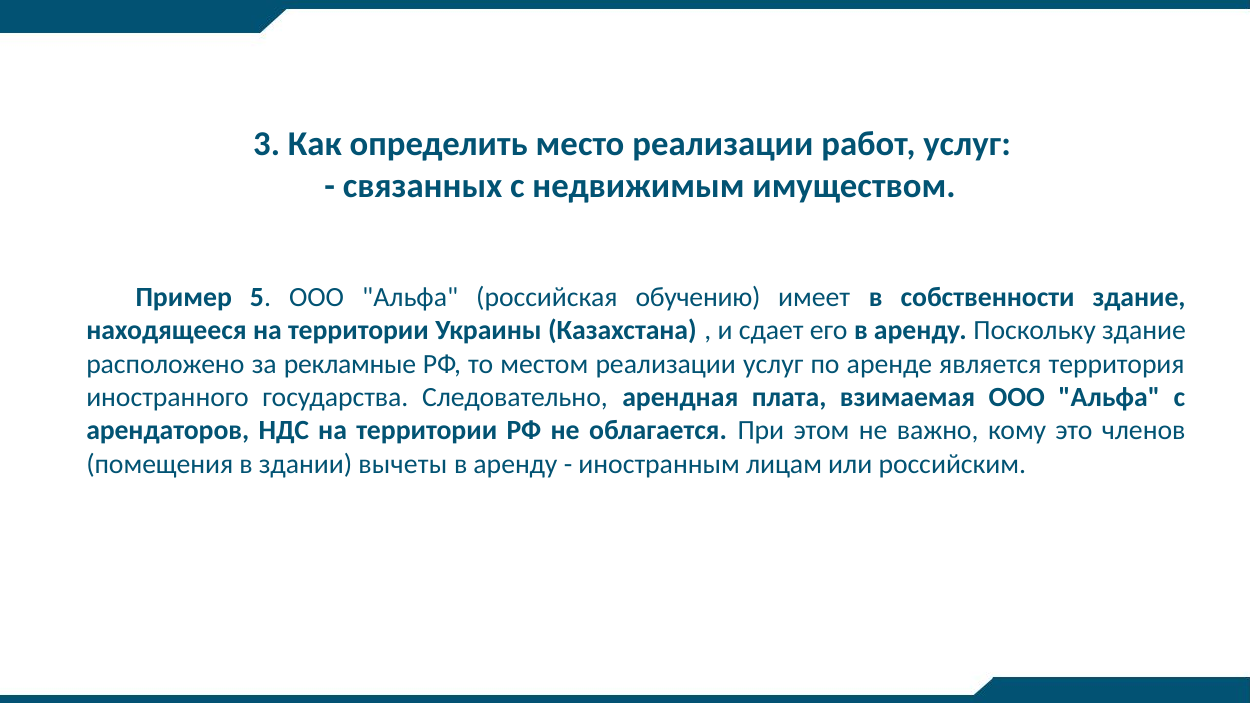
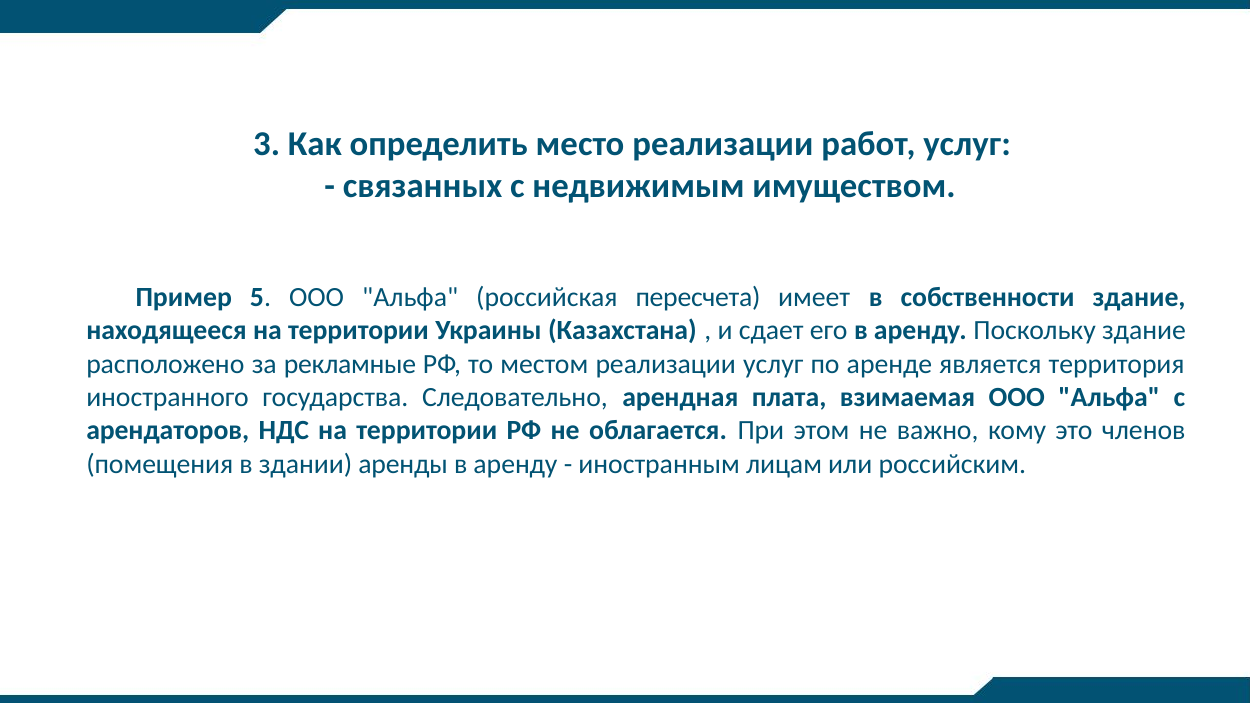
обучению: обучению -> пересчета (698, 298)
вычеты: вычеты -> аренды (403, 464)
